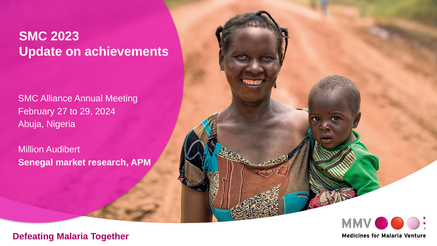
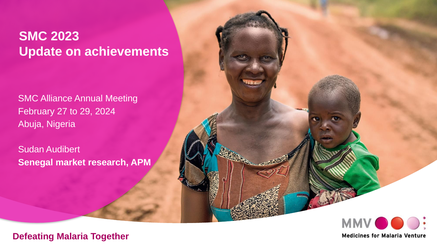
Million: Million -> Sudan (31, 149)
